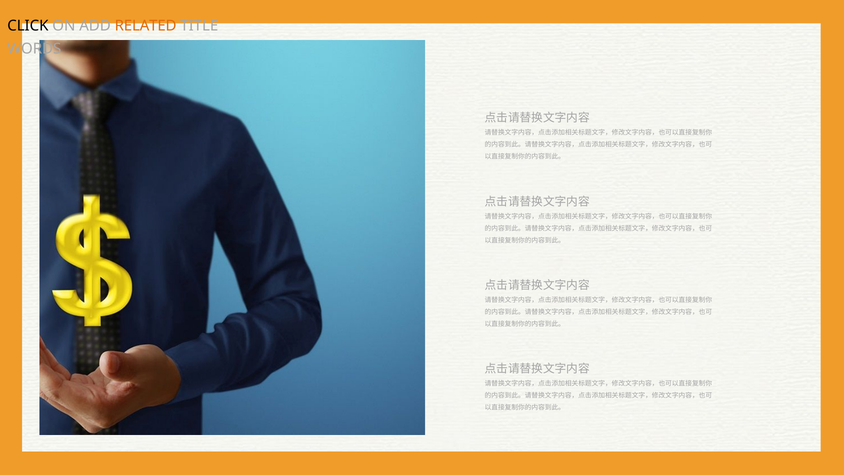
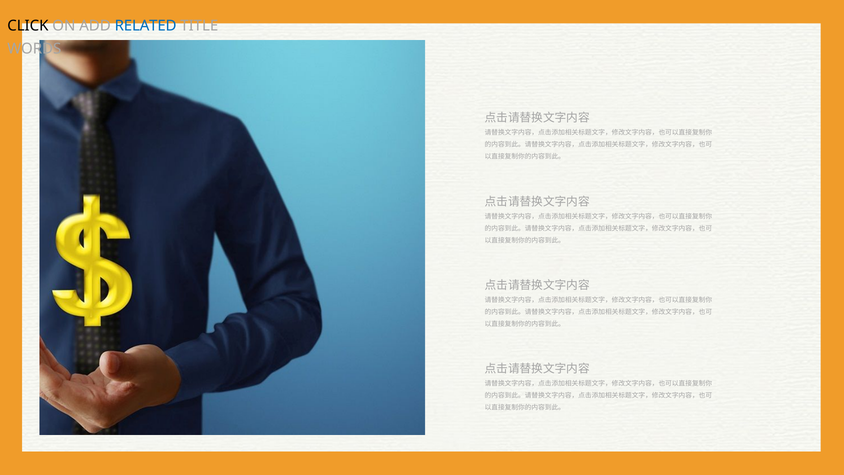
RELATED colour: orange -> blue (146, 26)
